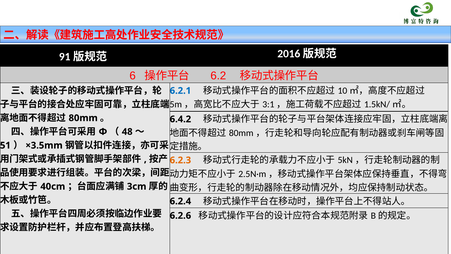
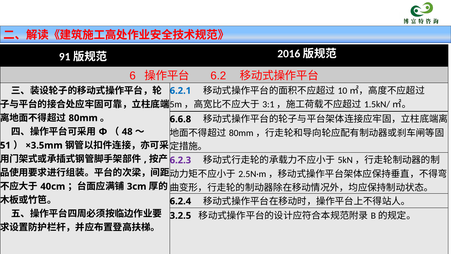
6.4.2: 6.4.2 -> 6.6.8 (180, 119)
6.2.3 colour: orange -> purple (180, 160)
6.2.6: 6.2.6 -> 3.2.5 (180, 215)
